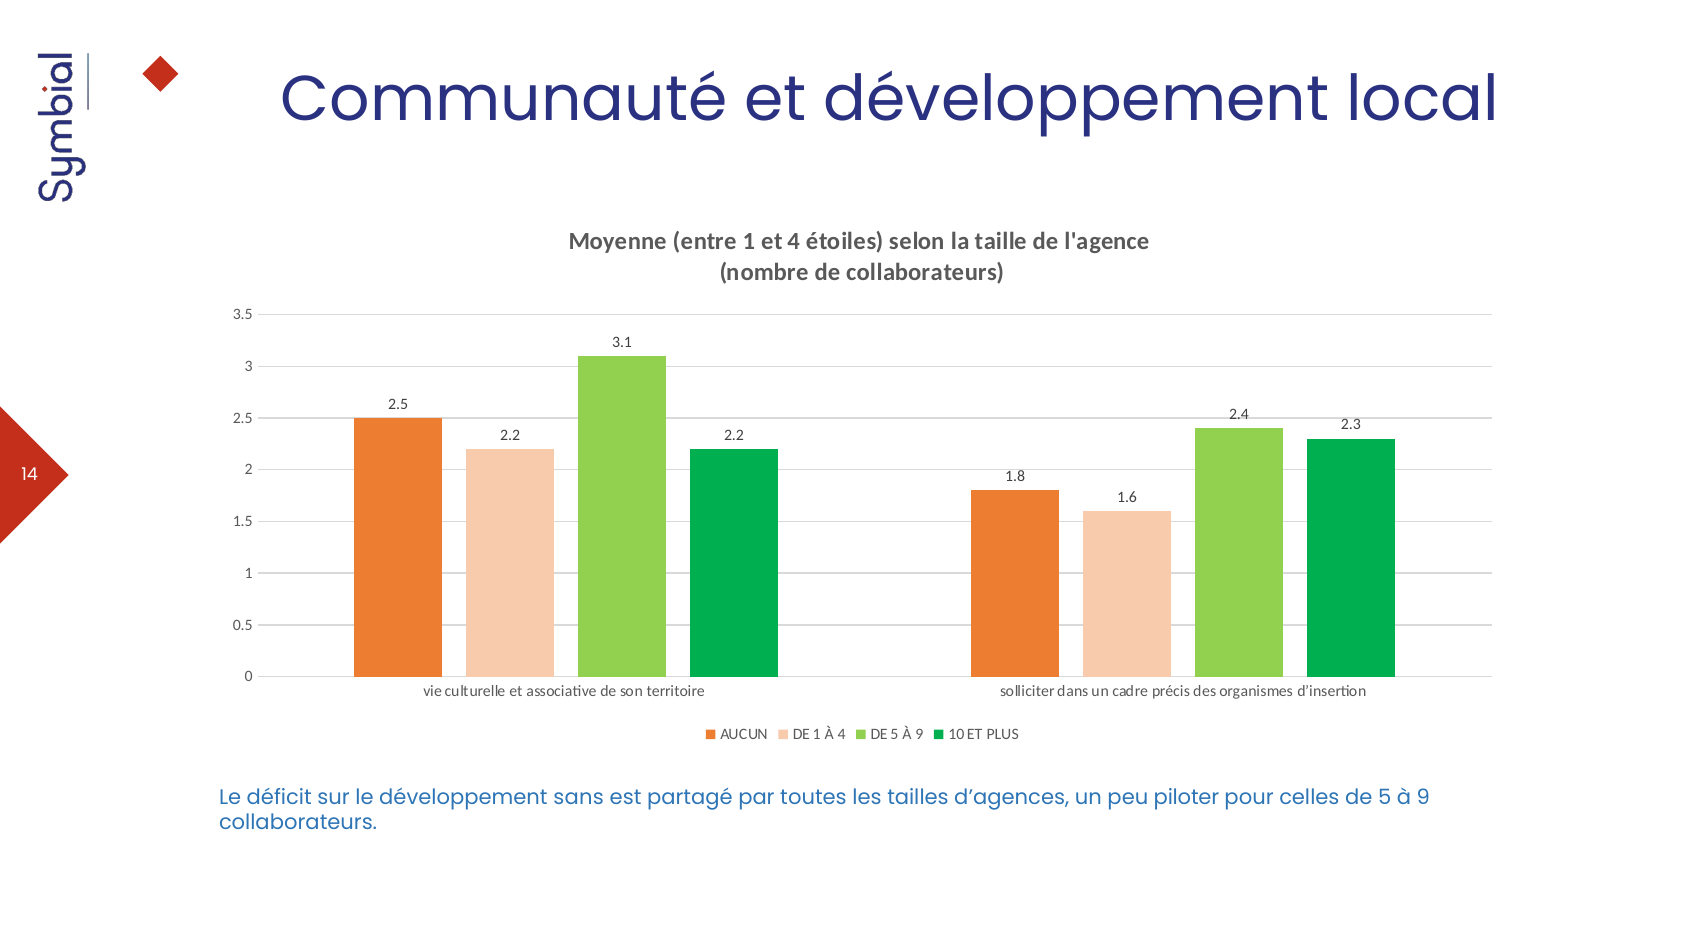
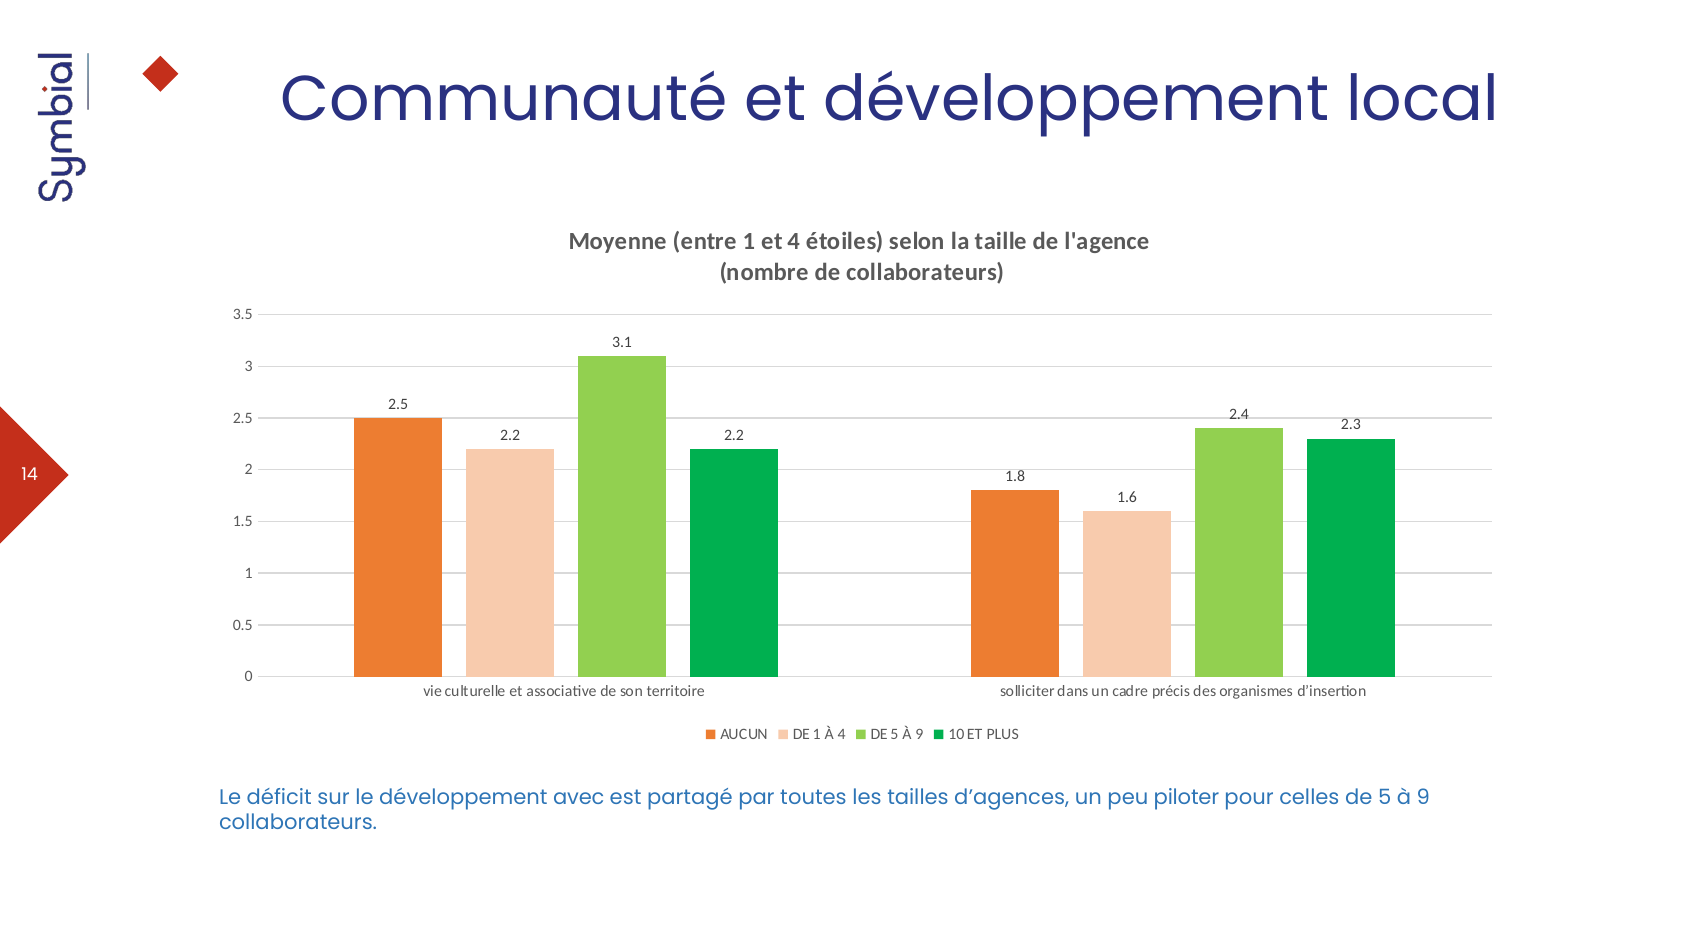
sans: sans -> avec (579, 797)
